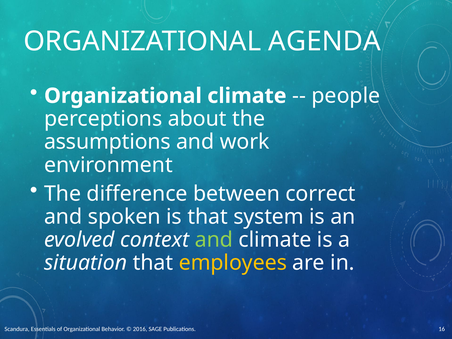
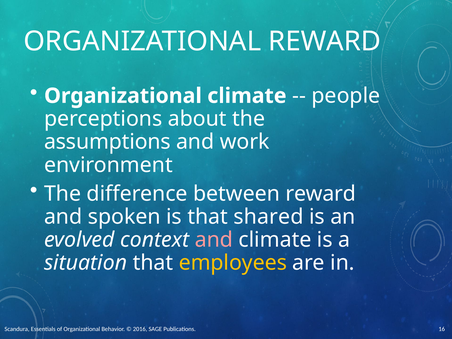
ORGANIZATIONAL AGENDA: AGENDA -> REWARD (325, 41)
between correct: correct -> reward (321, 194)
system: system -> shared (268, 217)
and colour: light green -> pink (214, 240)
